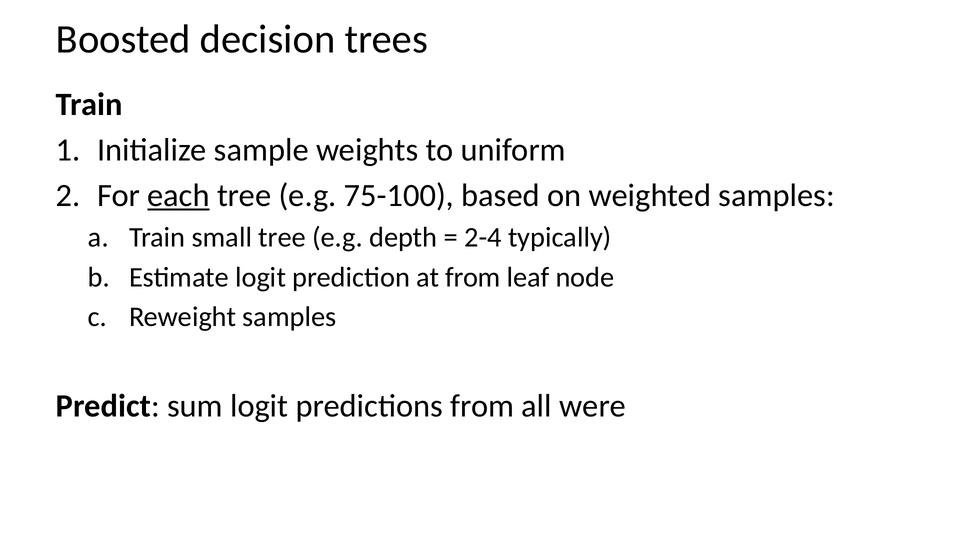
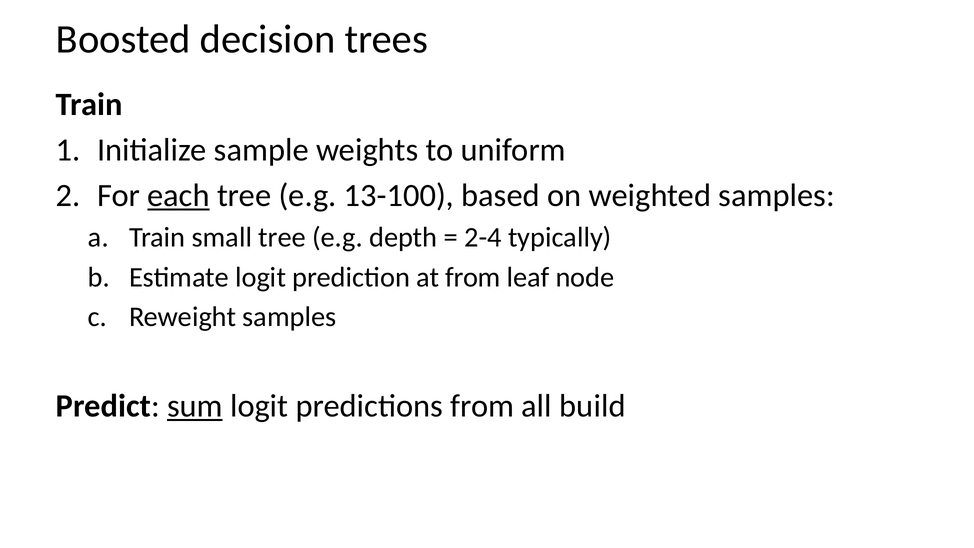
75-100: 75-100 -> 13-100 (399, 195)
sum underline: none -> present (195, 406)
were: were -> build (593, 406)
